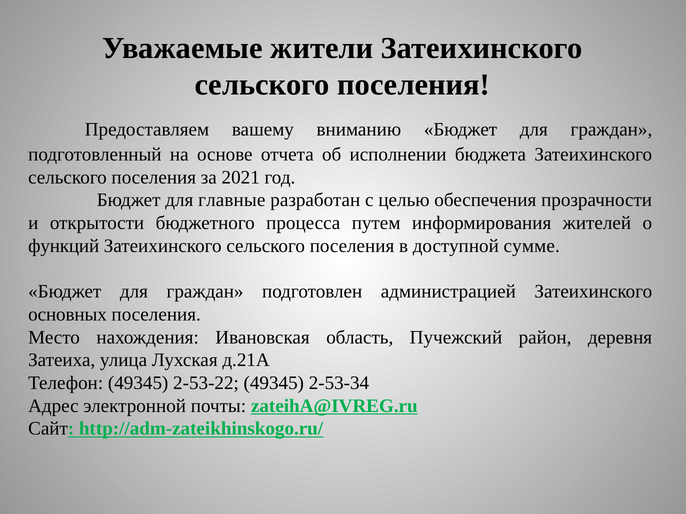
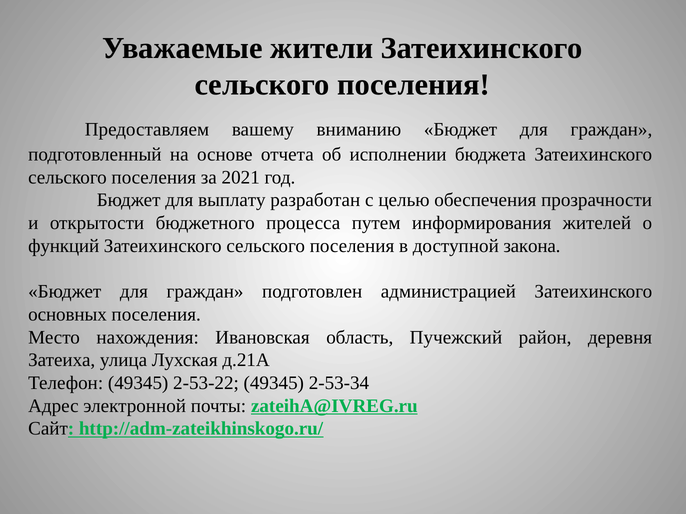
главные: главные -> выплату (232, 200)
сумме: сумме -> закона (532, 246)
